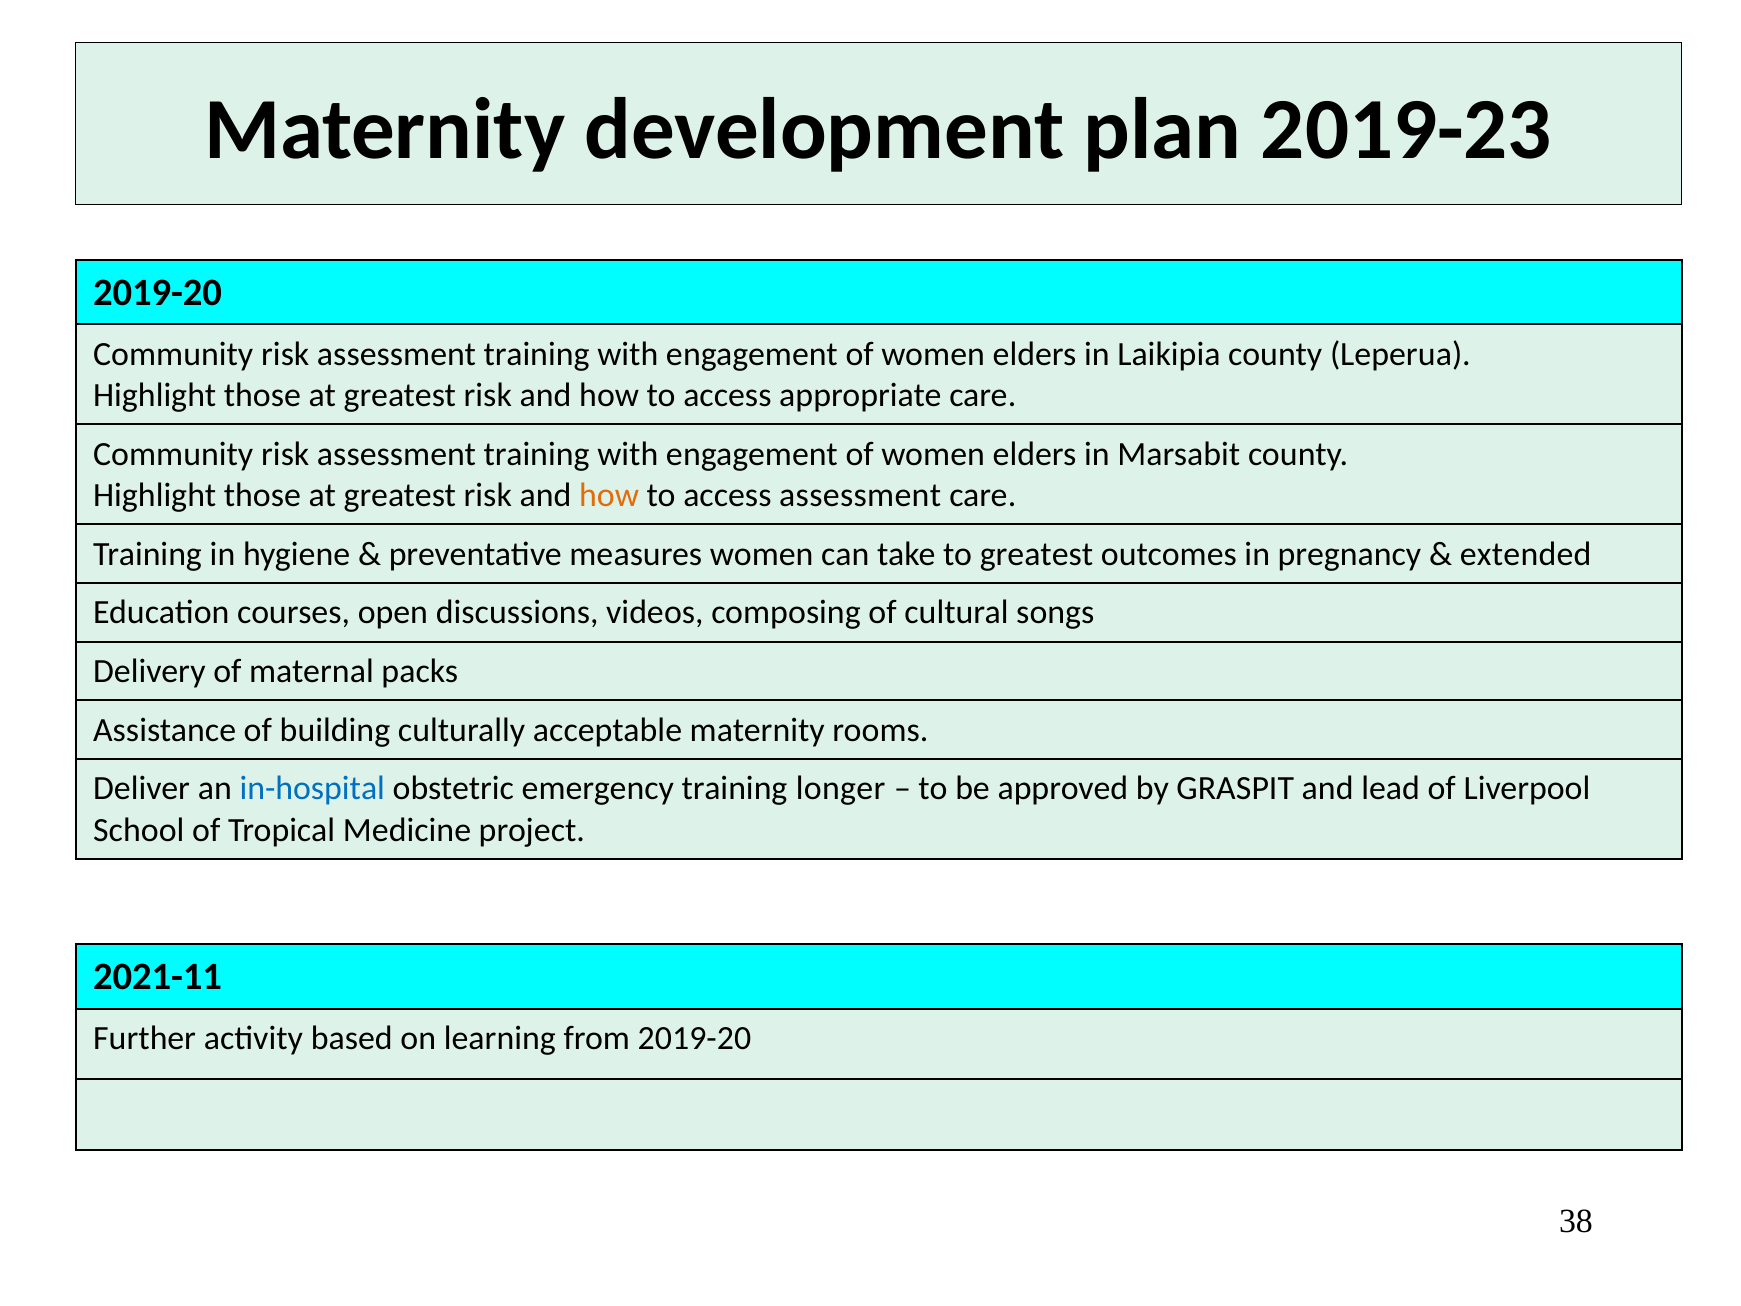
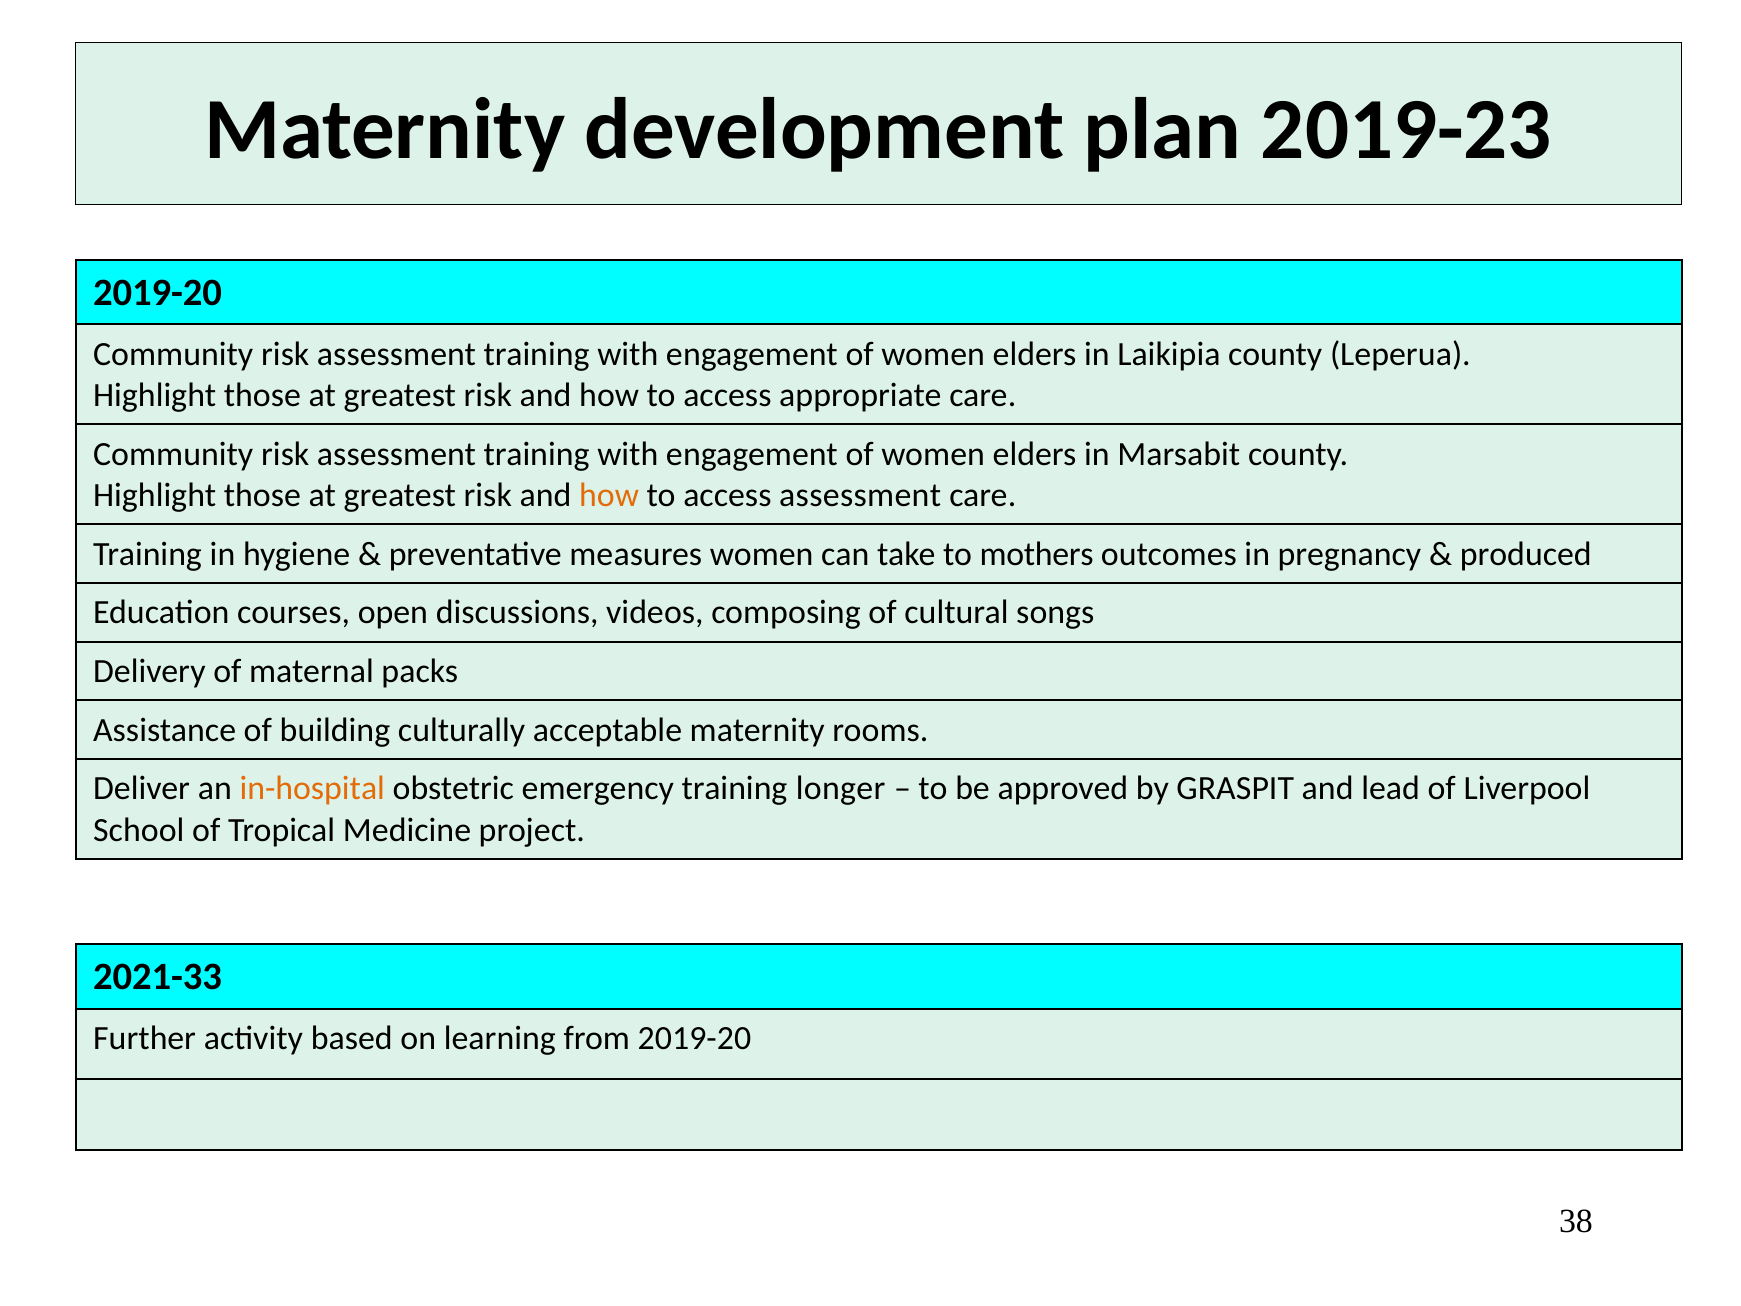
to greatest: greatest -> mothers (1037, 554)
extended: extended -> produced (1526, 554)
in-hospital colour: blue -> orange (312, 789)
2021-11: 2021-11 -> 2021-33 (158, 976)
